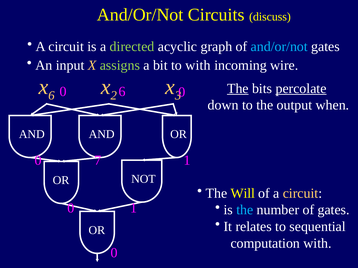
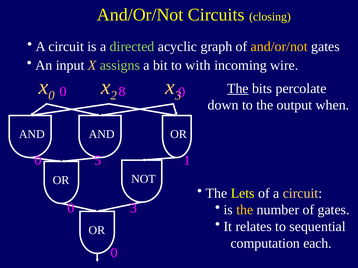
discuss: discuss -> closing (270, 17)
and/or/not colour: light blue -> yellow (279, 47)
x 6: 6 -> 0 (51, 96)
percolate underline: present -> none (301, 89)
0 6: 6 -> 8 (122, 92)
7: 7 -> 5 (98, 161)
Will: Will -> Lets (243, 194)
0 1: 1 -> 3 (134, 208)
the colour: light blue -> yellow (245, 210)
computation with: with -> each (318, 244)
